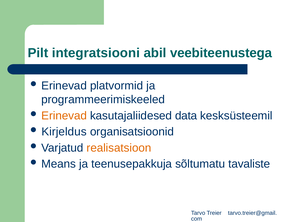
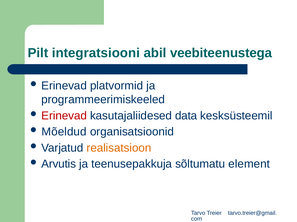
Erinevad colour: orange -> red (64, 116)
Kirjeldus: Kirjeldus -> Mõeldud (64, 132)
Means: Means -> Arvutis (59, 165)
tavaliste: tavaliste -> element (249, 165)
